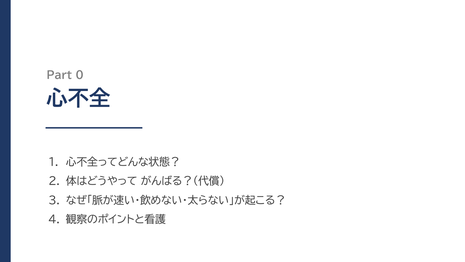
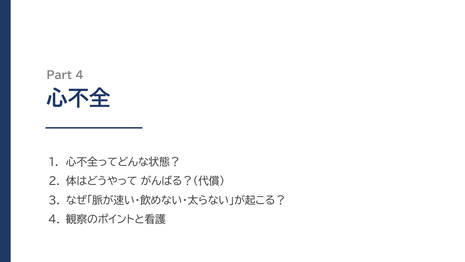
Part 0: 0 -> 4 (80, 75)
